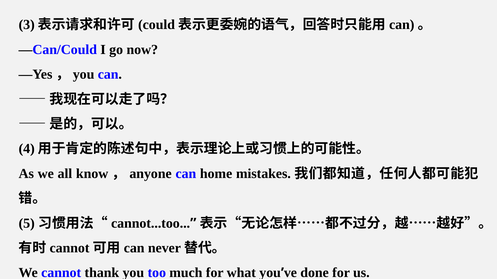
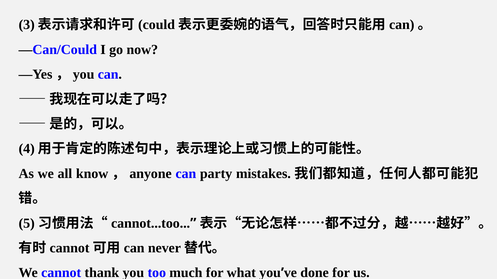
home: home -> party (216, 174)
